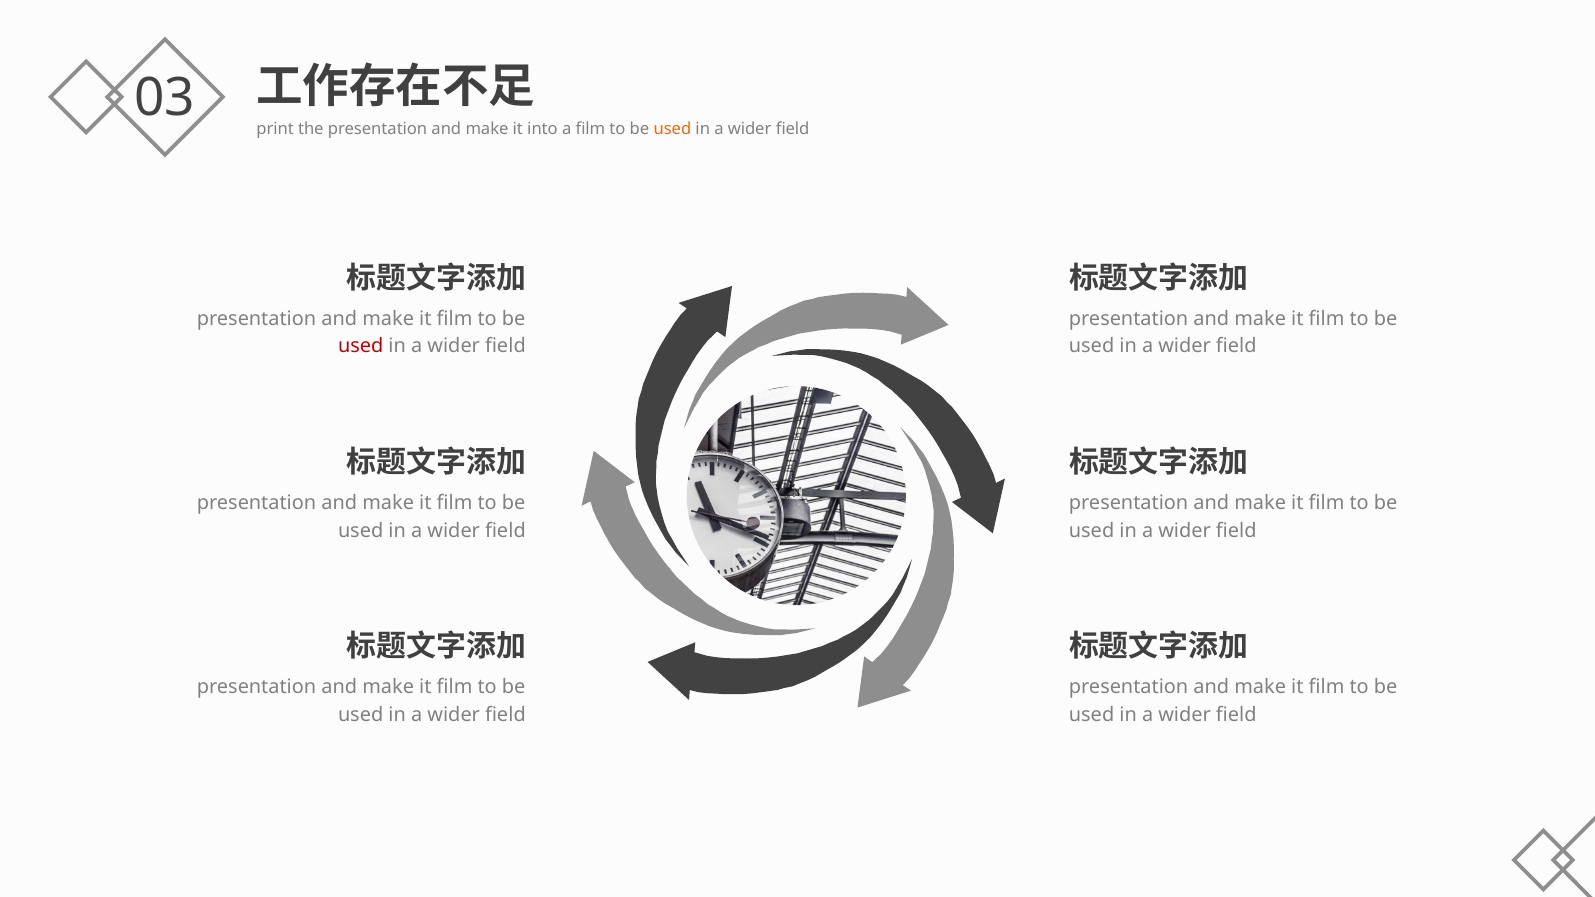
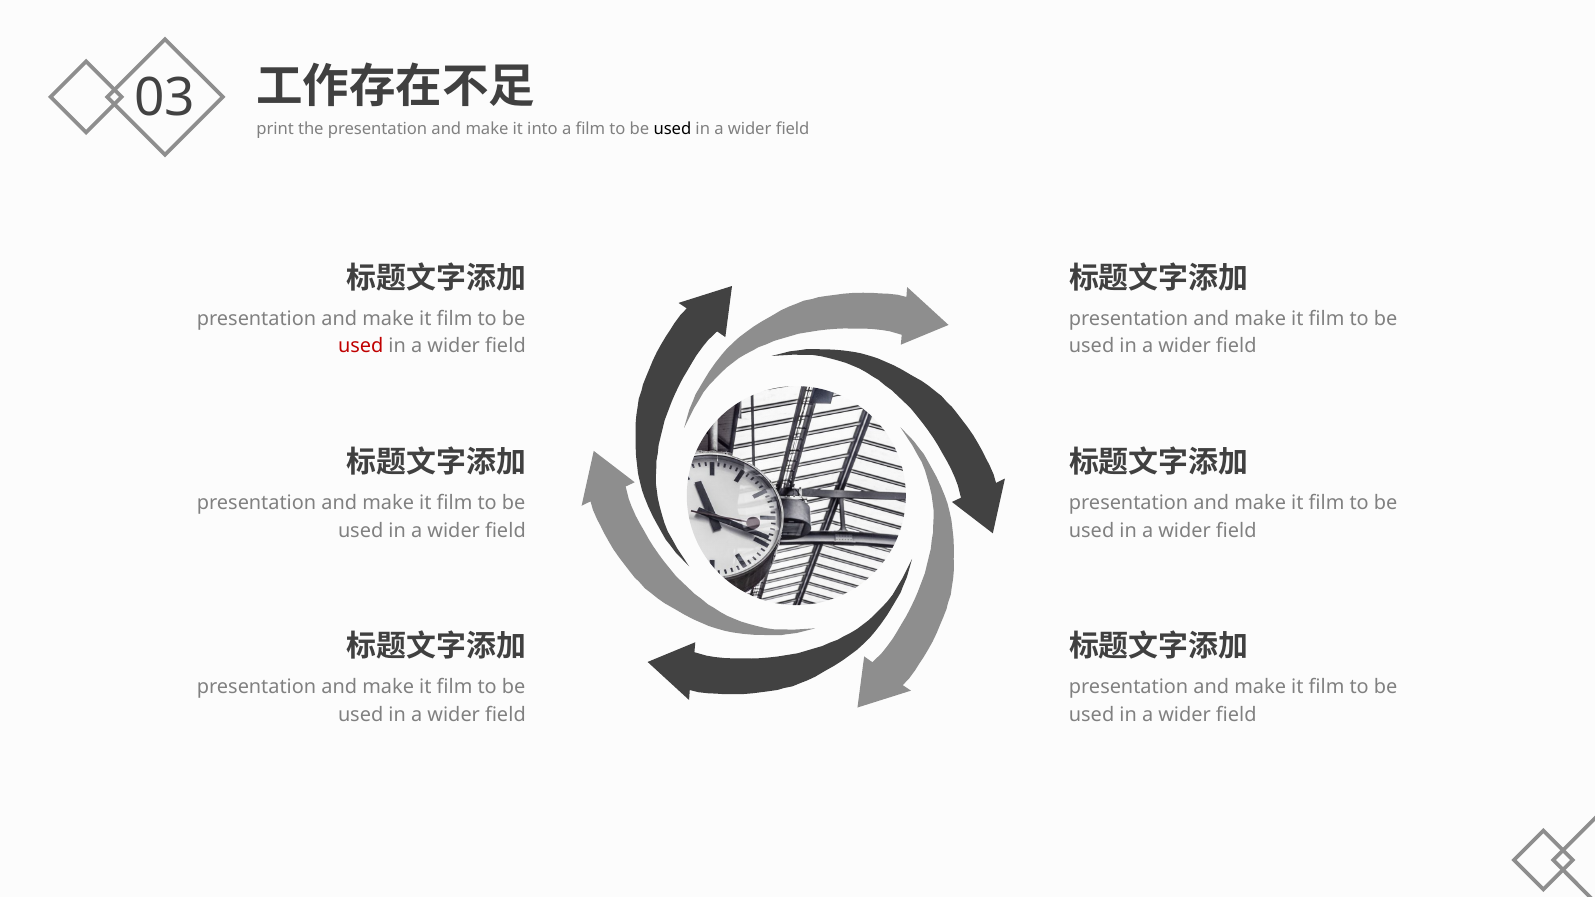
used colour: orange -> black (672, 129)
